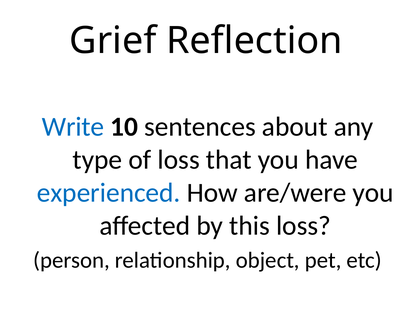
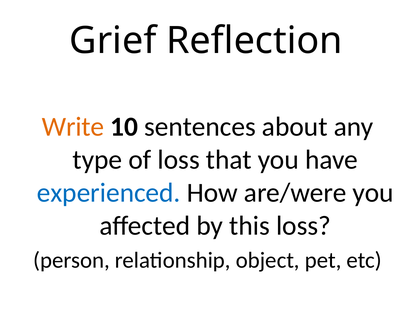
Write colour: blue -> orange (73, 127)
